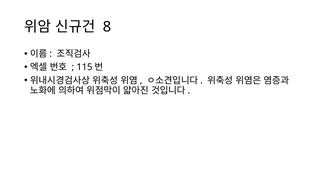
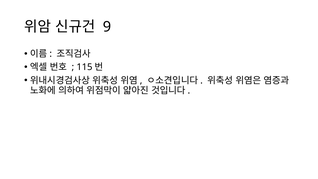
8: 8 -> 9 (107, 27)
